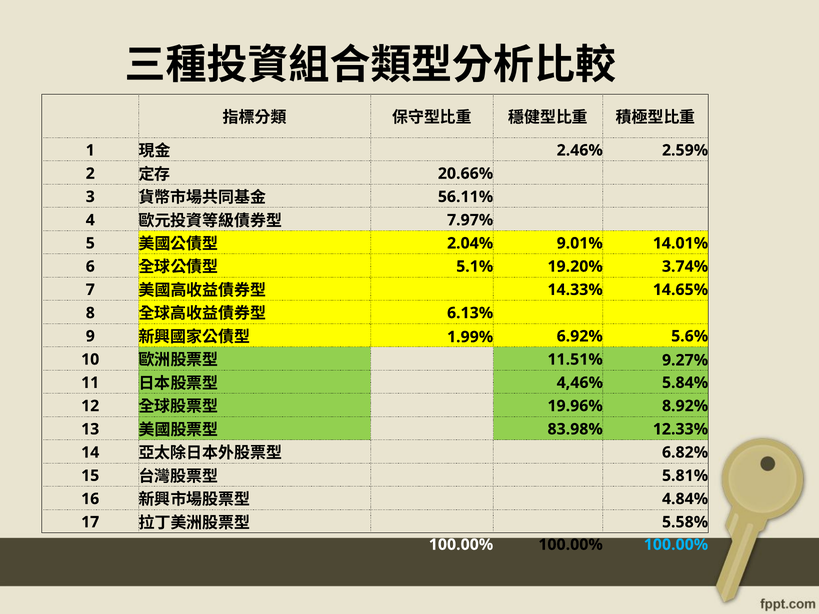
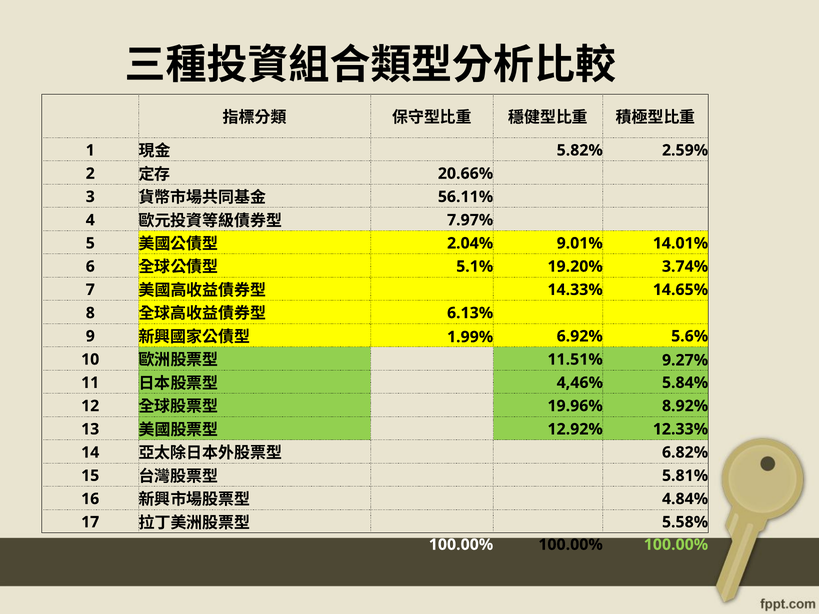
2.46%: 2.46% -> 5.82% (580, 150)
83.98%: 83.98% -> 12.92% (575, 429)
100.00% colour: light blue -> light green (676, 545)
